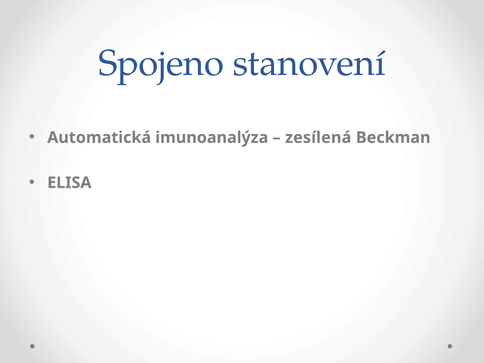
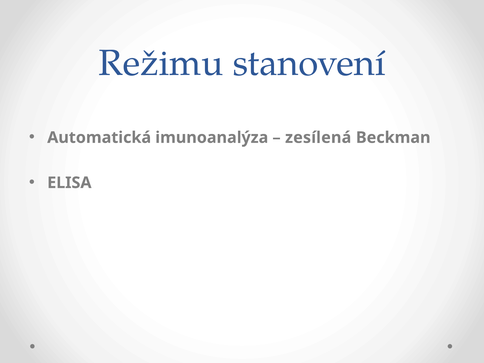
Spojeno: Spojeno -> Režimu (161, 63)
